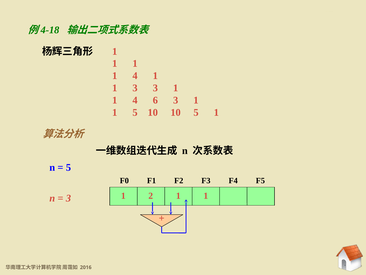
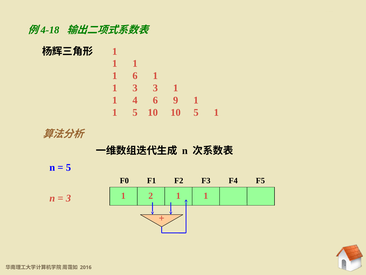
4: 4 -> 6 (135, 76)
6 3: 3 -> 9 (176, 100)
